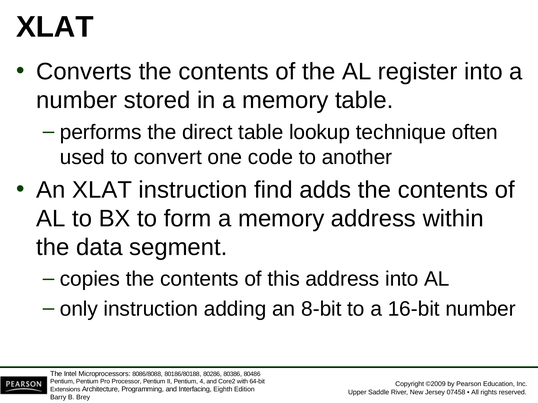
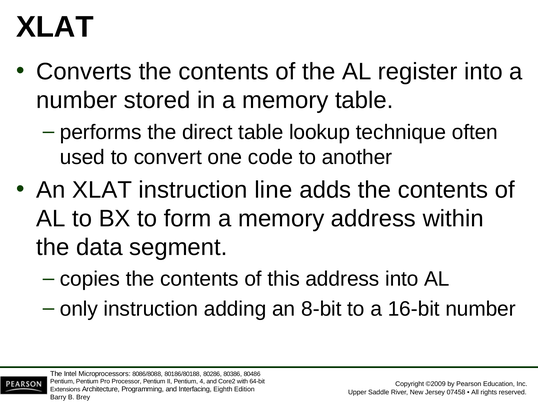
find: find -> line (273, 190)
